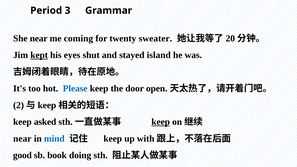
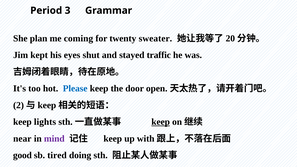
She near: near -> plan (39, 38)
kept underline: present -> none (39, 55)
island: island -> traffic (159, 55)
asked: asked -> lights (45, 122)
mind colour: blue -> purple (54, 139)
book: book -> tired (57, 155)
